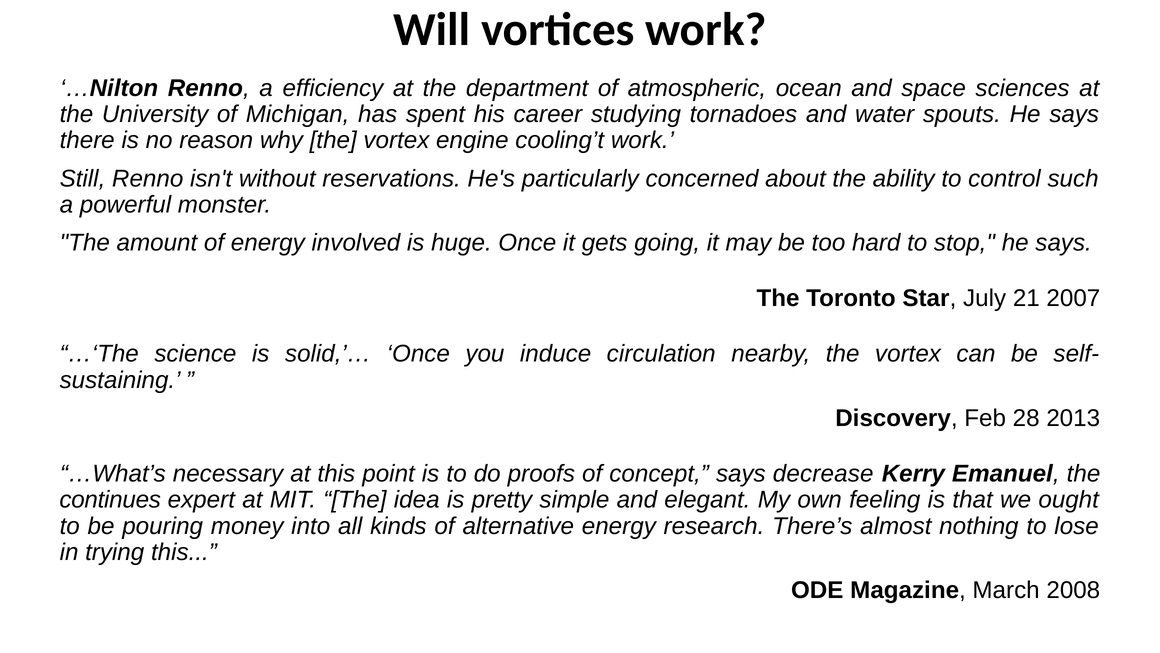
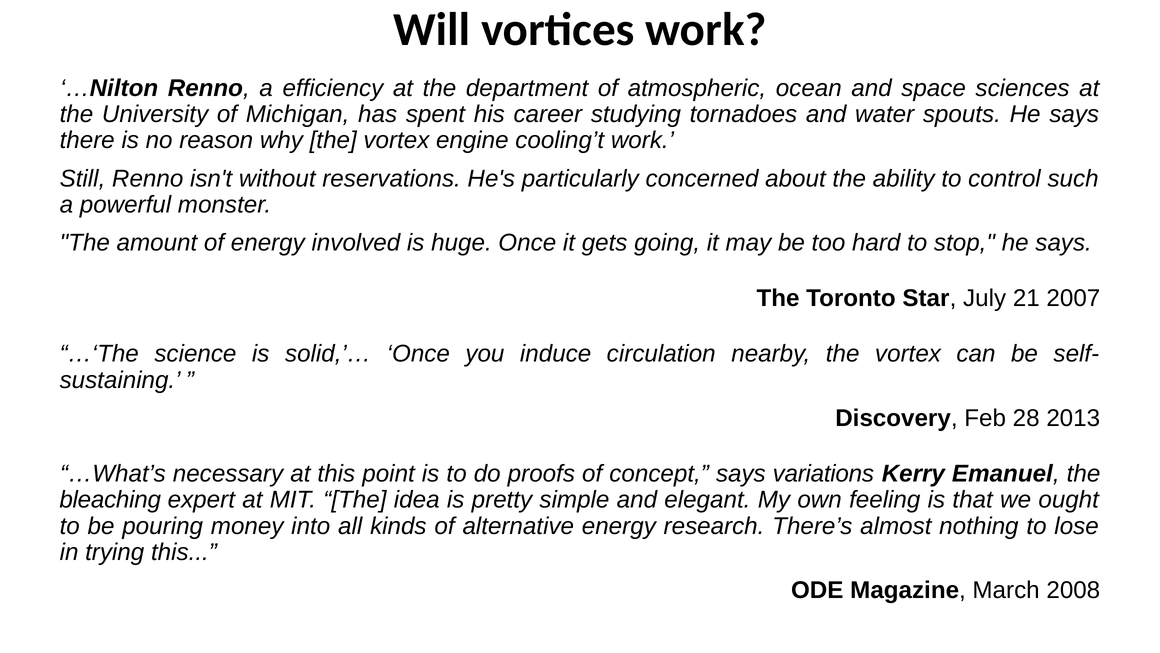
decrease: decrease -> variations (823, 473)
continues: continues -> bleaching (110, 500)
